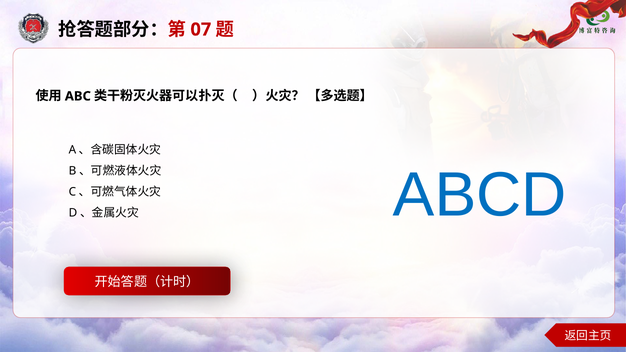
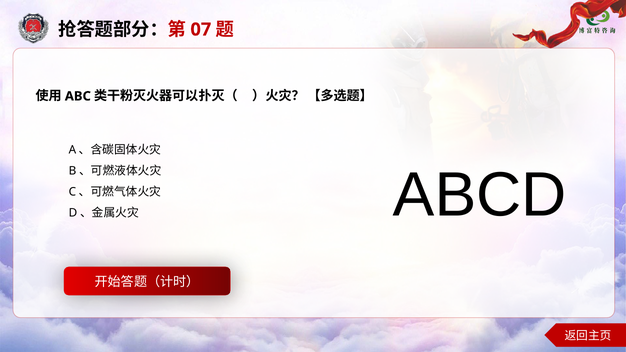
ABCD colour: blue -> black (480, 195)
